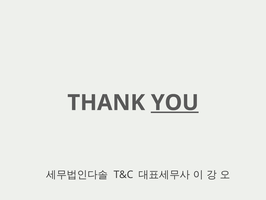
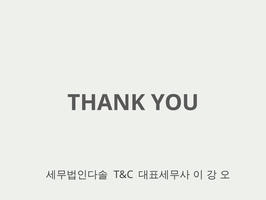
YOU underline: present -> none (175, 102)
